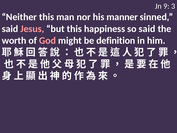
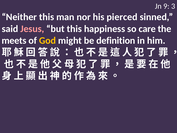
manner: manner -> pierced (122, 17)
so said: said -> care (147, 29)
worth: worth -> meets (14, 40)
God colour: pink -> yellow (47, 40)
